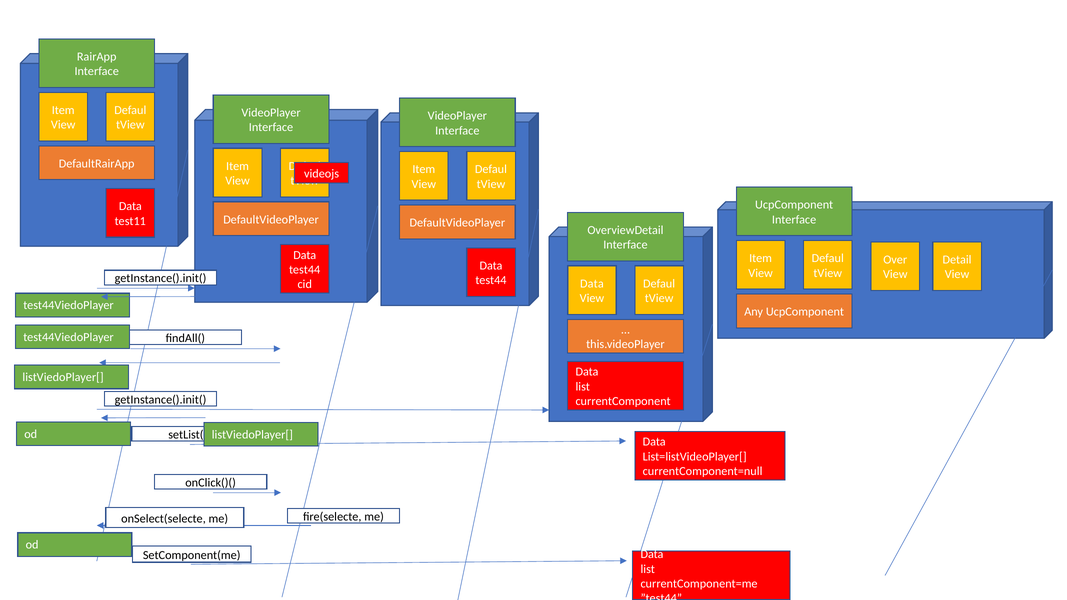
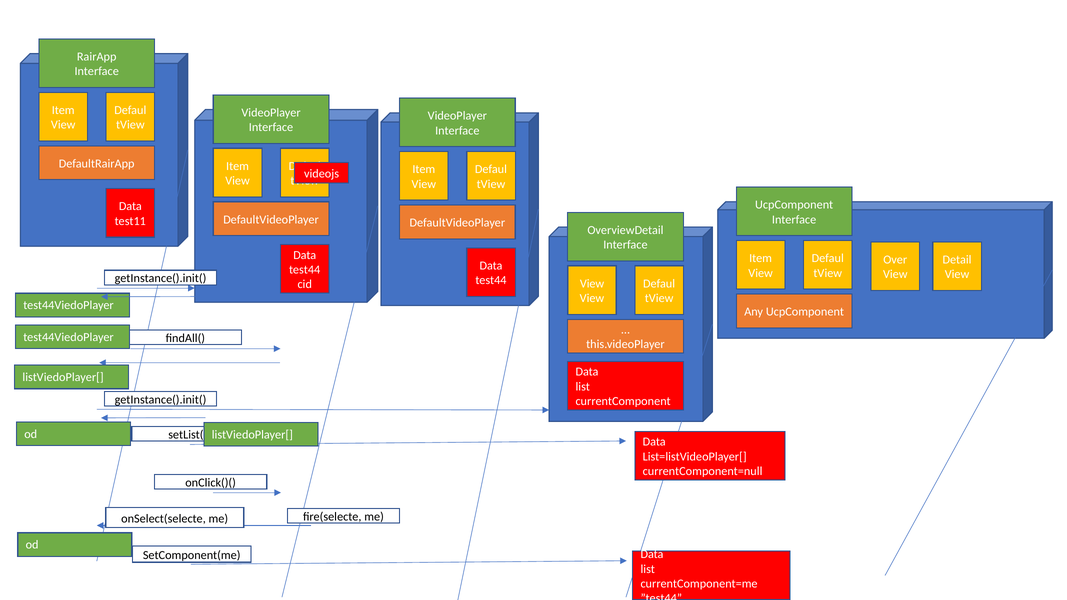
Data: Data -> View (592, 284)
